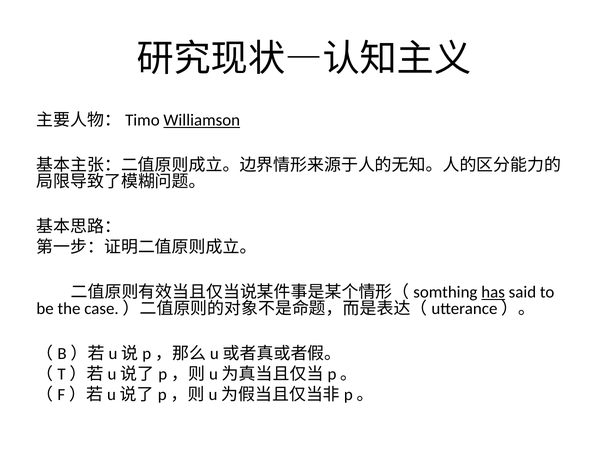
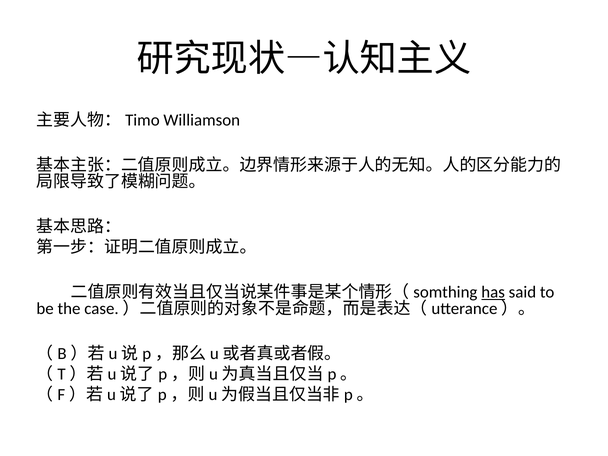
Williamson underline: present -> none (202, 120)
